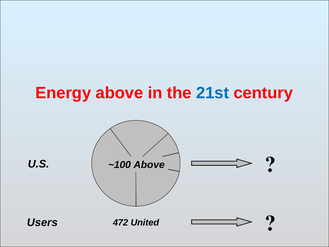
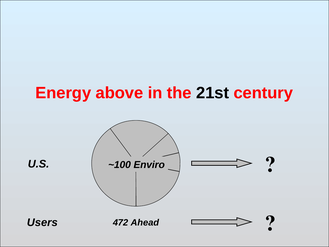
21st colour: blue -> black (213, 93)
~100 Above: Above -> Enviro (149, 165)
United: United -> Ahead (145, 222)
